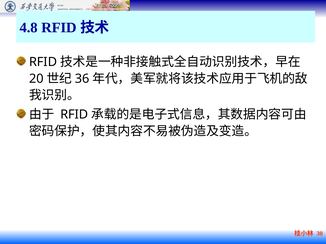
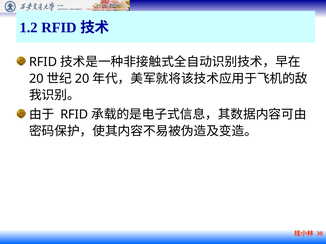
4.8: 4.8 -> 1.2 (29, 28)
36: 36 -> 20 (82, 79)
